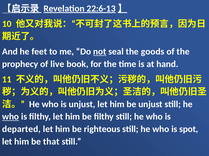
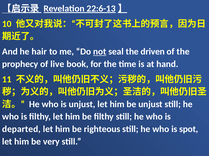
feet: feet -> hair (39, 52)
goods: goods -> driven (153, 52)
who underline: present -> none (11, 117)
that: that -> very (51, 142)
